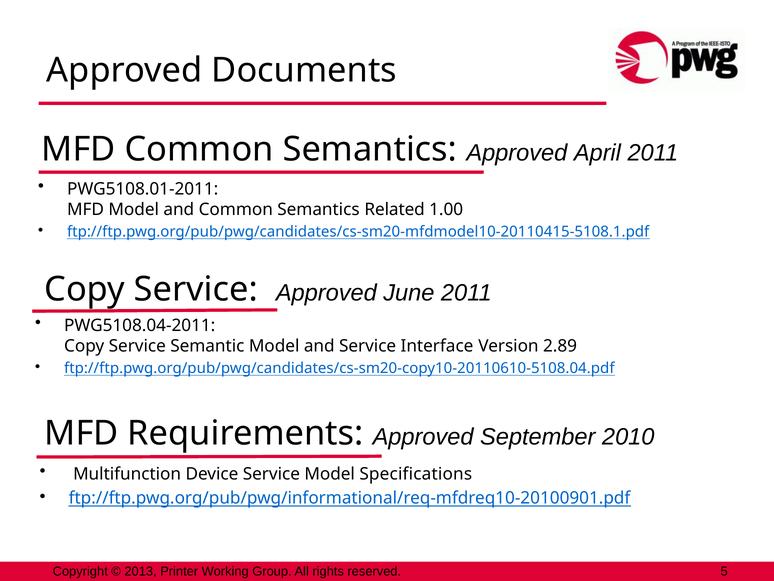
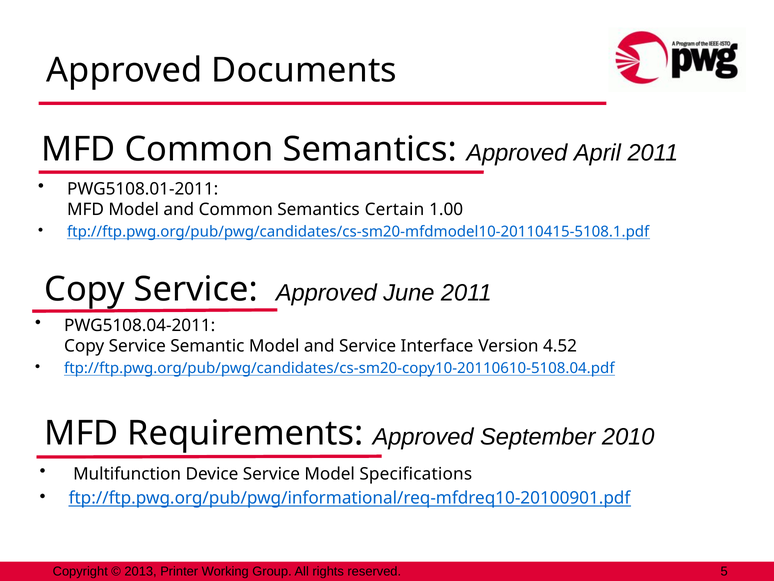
Related: Related -> Certain (394, 209)
2.89: 2.89 -> 4.52 (560, 346)
